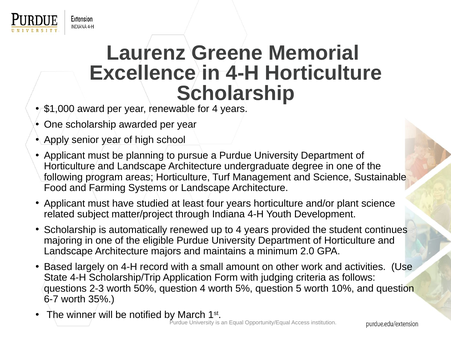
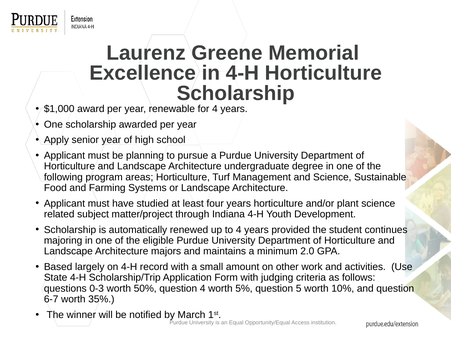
2-3: 2-3 -> 0-3 (97, 289)
